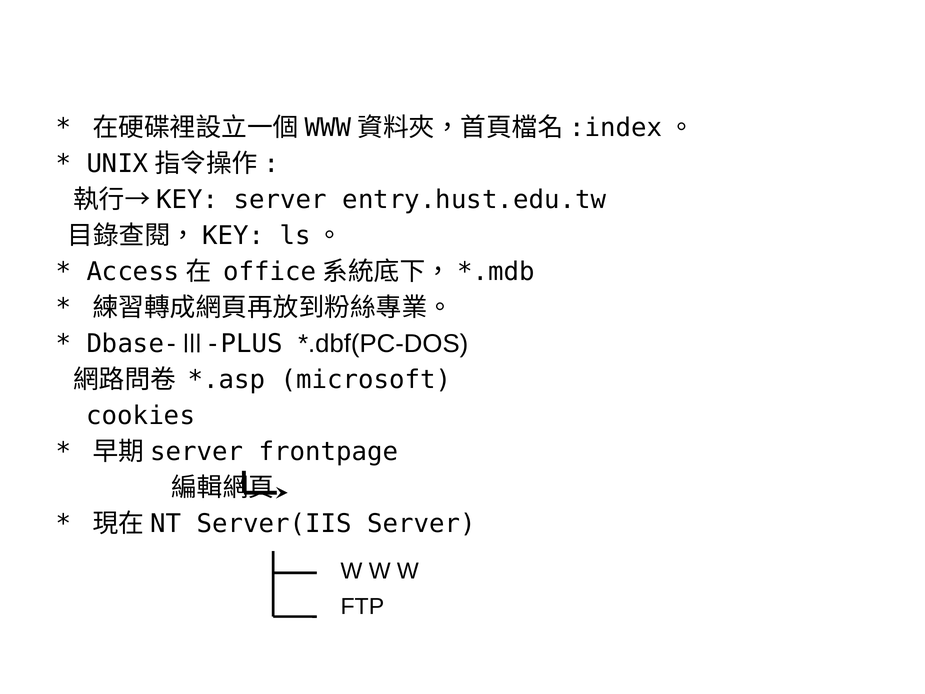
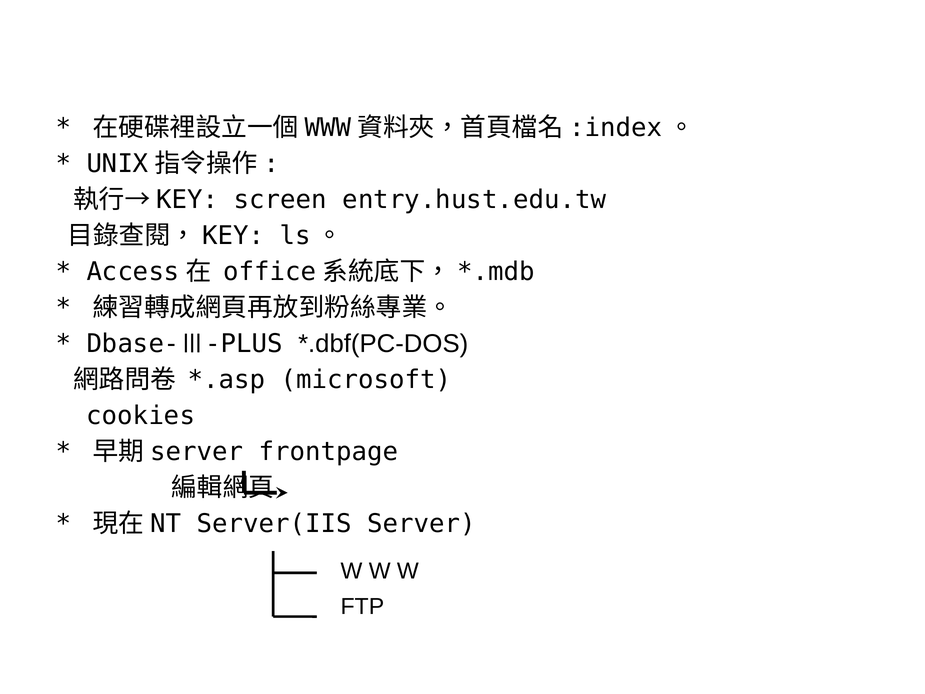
server: server -> screen (280, 200)
